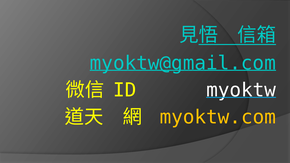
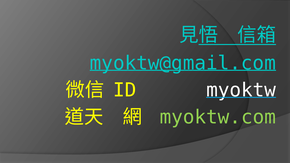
myoktw.com colour: yellow -> light green (218, 117)
